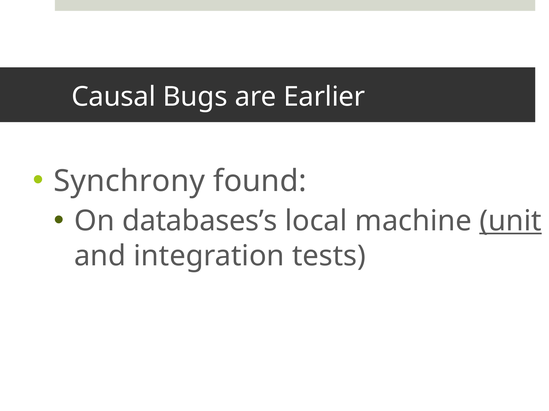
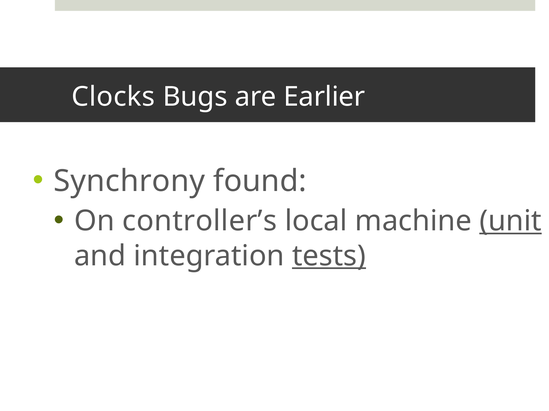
Causal: Causal -> Clocks (113, 97)
databases’s: databases’s -> controller’s (200, 222)
tests underline: none -> present (329, 256)
